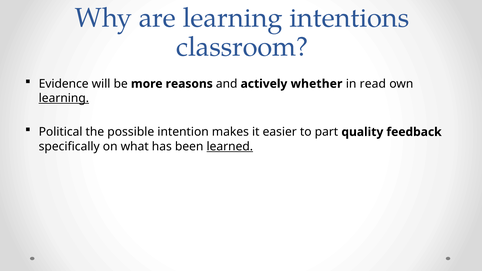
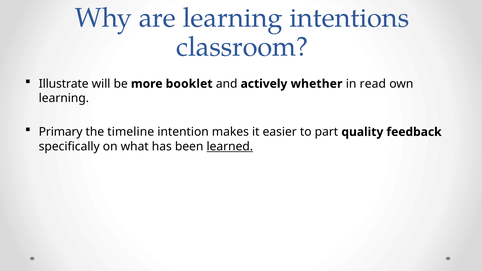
Evidence: Evidence -> Illustrate (64, 84)
reasons: reasons -> booklet (189, 84)
learning underline: present -> none (64, 98)
Political: Political -> Primary (61, 132)
possible: possible -> timeline (131, 132)
